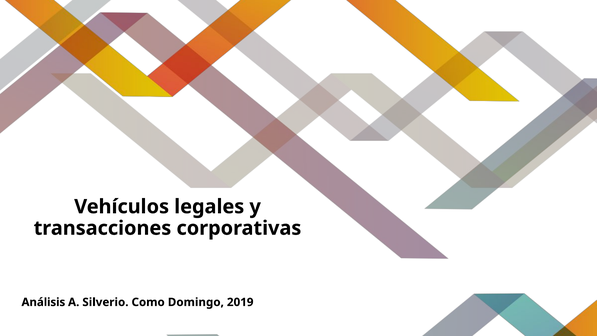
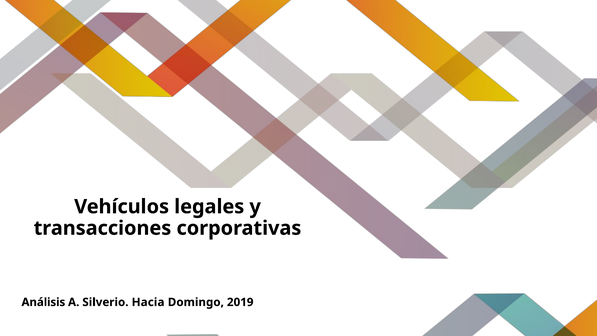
Como: Como -> Hacia (148, 302)
